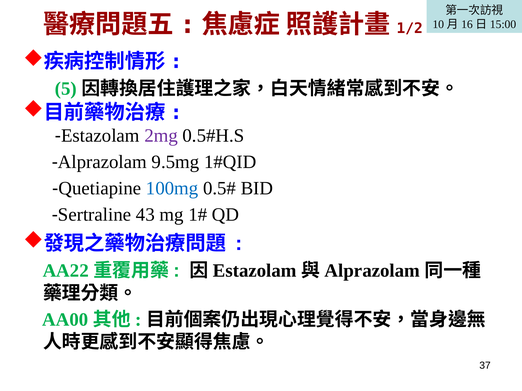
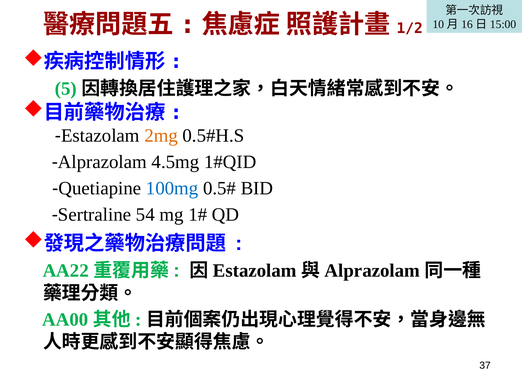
2mg colour: purple -> orange (161, 136)
9.5mg: 9.5mg -> 4.5mg (175, 162)
43: 43 -> 54 (145, 215)
